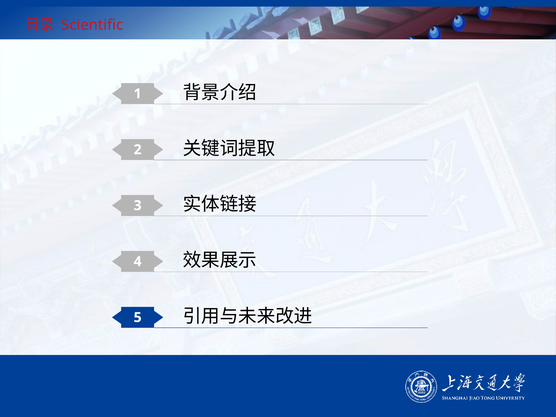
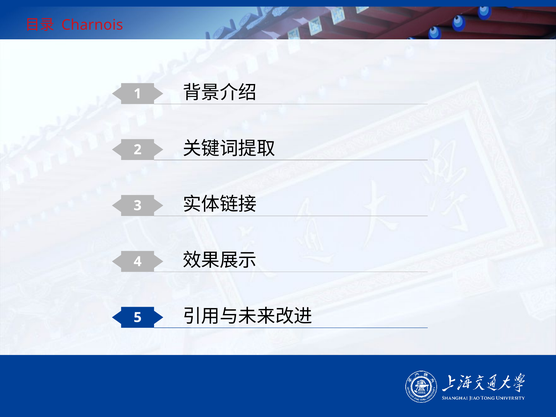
Scientific: Scientific -> Charnois (92, 25)
